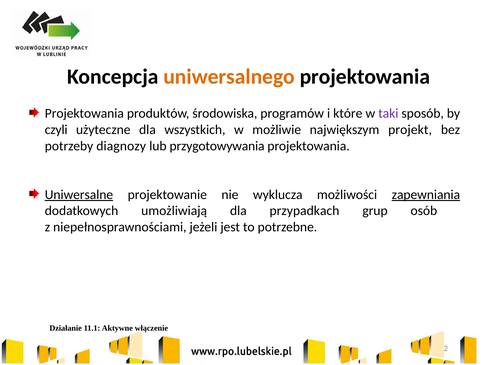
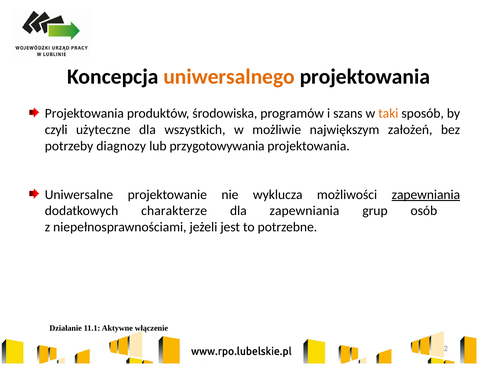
które: które -> szans (348, 113)
taki colour: purple -> orange (388, 113)
projekt: projekt -> założeń (410, 130)
Uniwersalne underline: present -> none (79, 194)
umożliwiają: umożliwiają -> charakterze (174, 211)
dla przypadkach: przypadkach -> zapewniania (304, 211)
